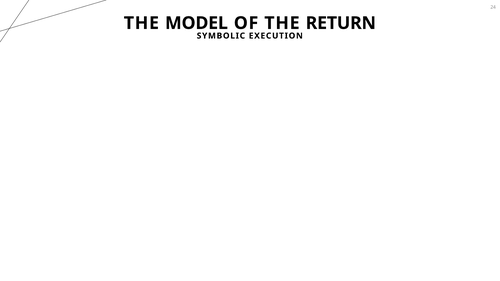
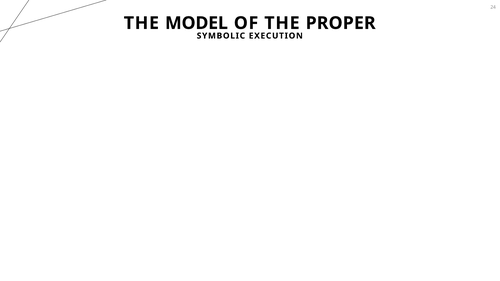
RETURN: RETURN -> PROPER (341, 23)
